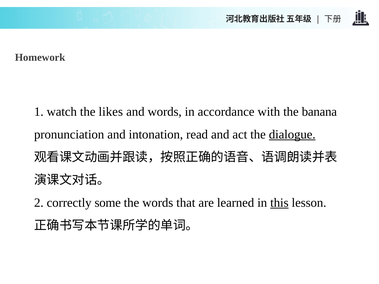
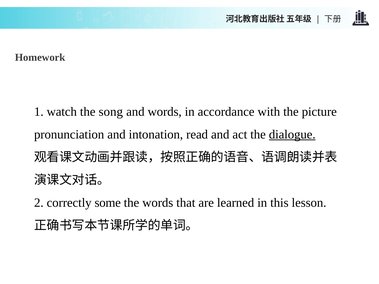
likes: likes -> song (111, 112)
banana: banana -> picture (319, 112)
this underline: present -> none (279, 203)
